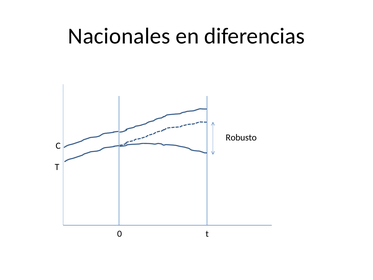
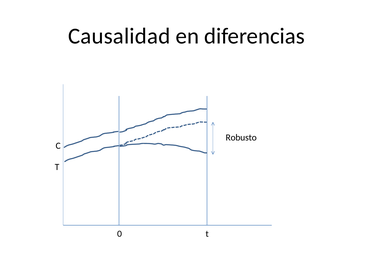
Nacionales: Nacionales -> Causalidad (119, 36)
